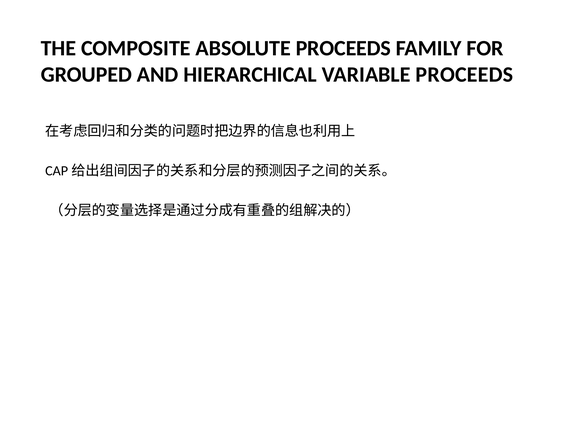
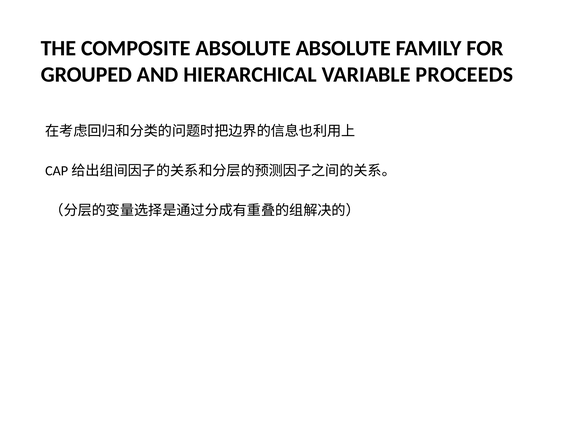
ABSOLUTE PROCEEDS: PROCEEDS -> ABSOLUTE (343, 48)
